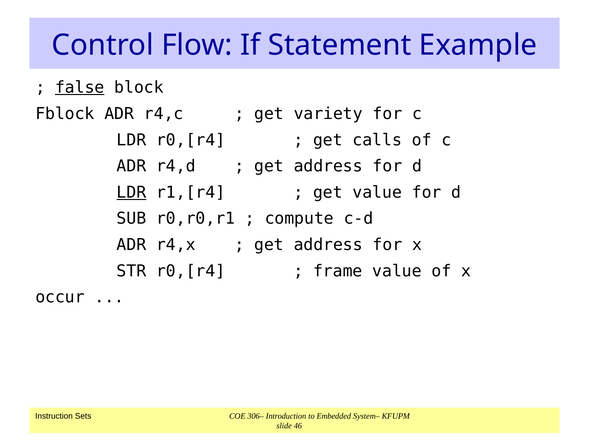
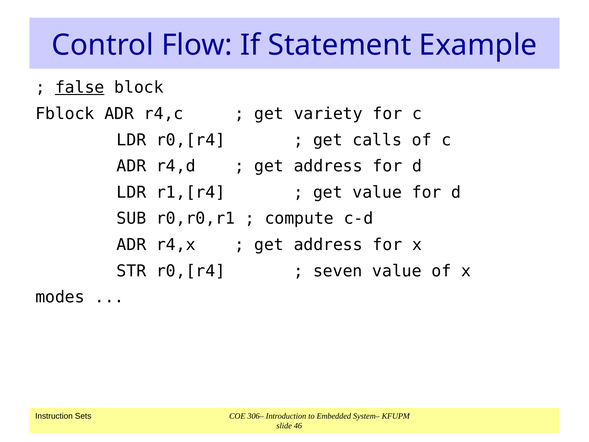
LDR underline: present -> none (131, 192)
frame: frame -> seven (338, 271)
occur: occur -> modes (60, 297)
